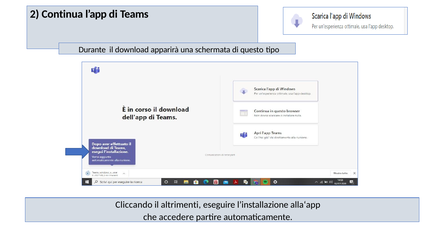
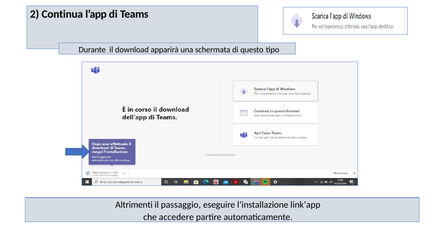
Cliccando: Cliccando -> Altrimenti (134, 205)
altrimenti: altrimenti -> passaggio (181, 205)
alla‘app: alla‘app -> link‘app (305, 205)
